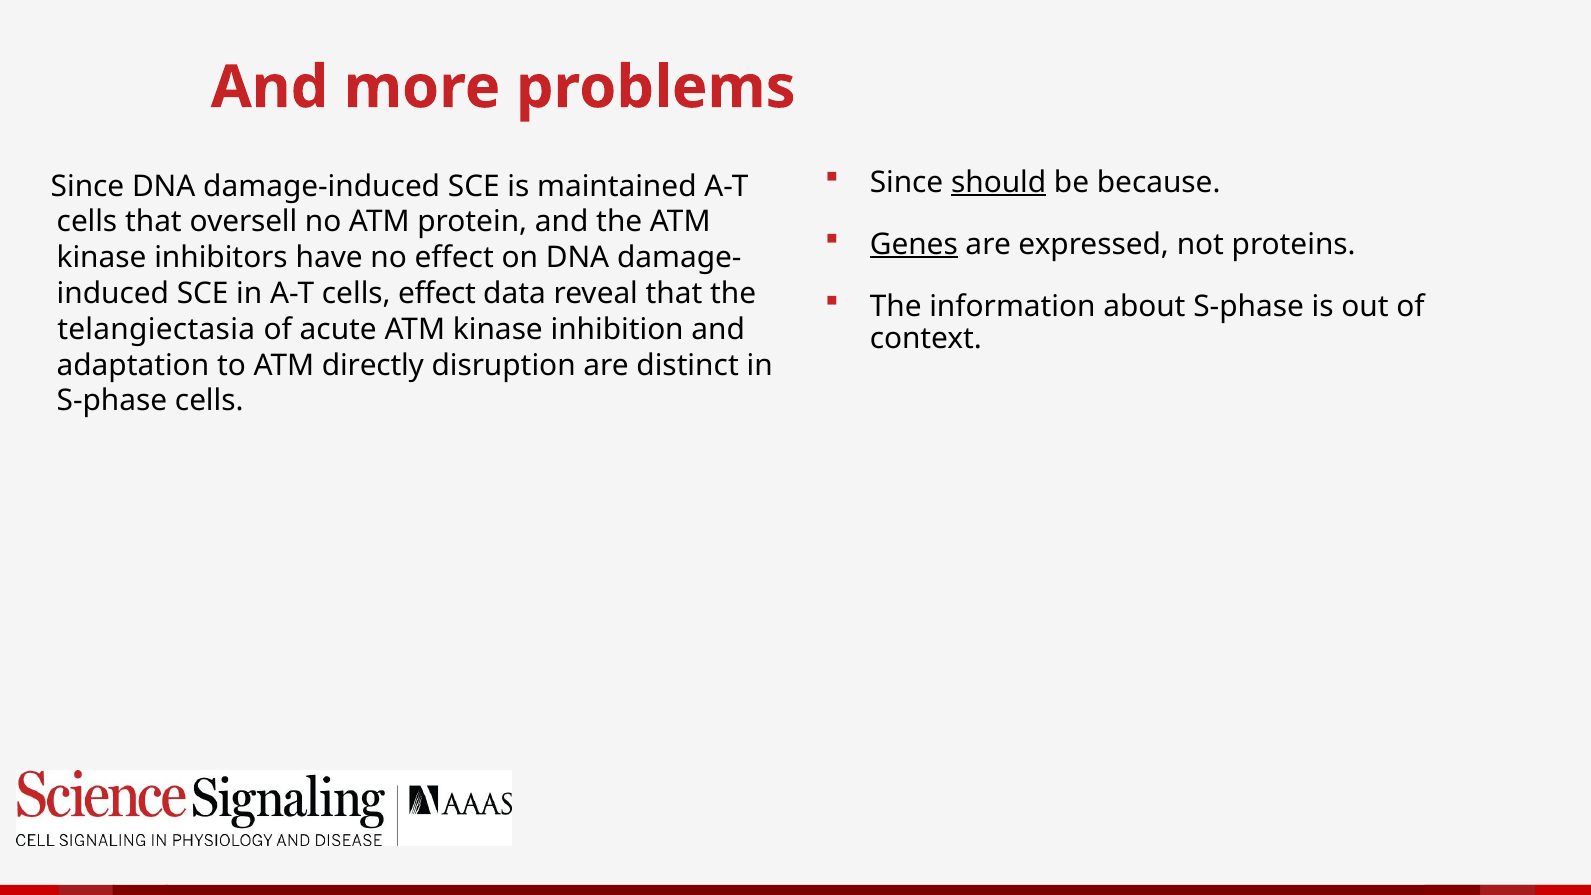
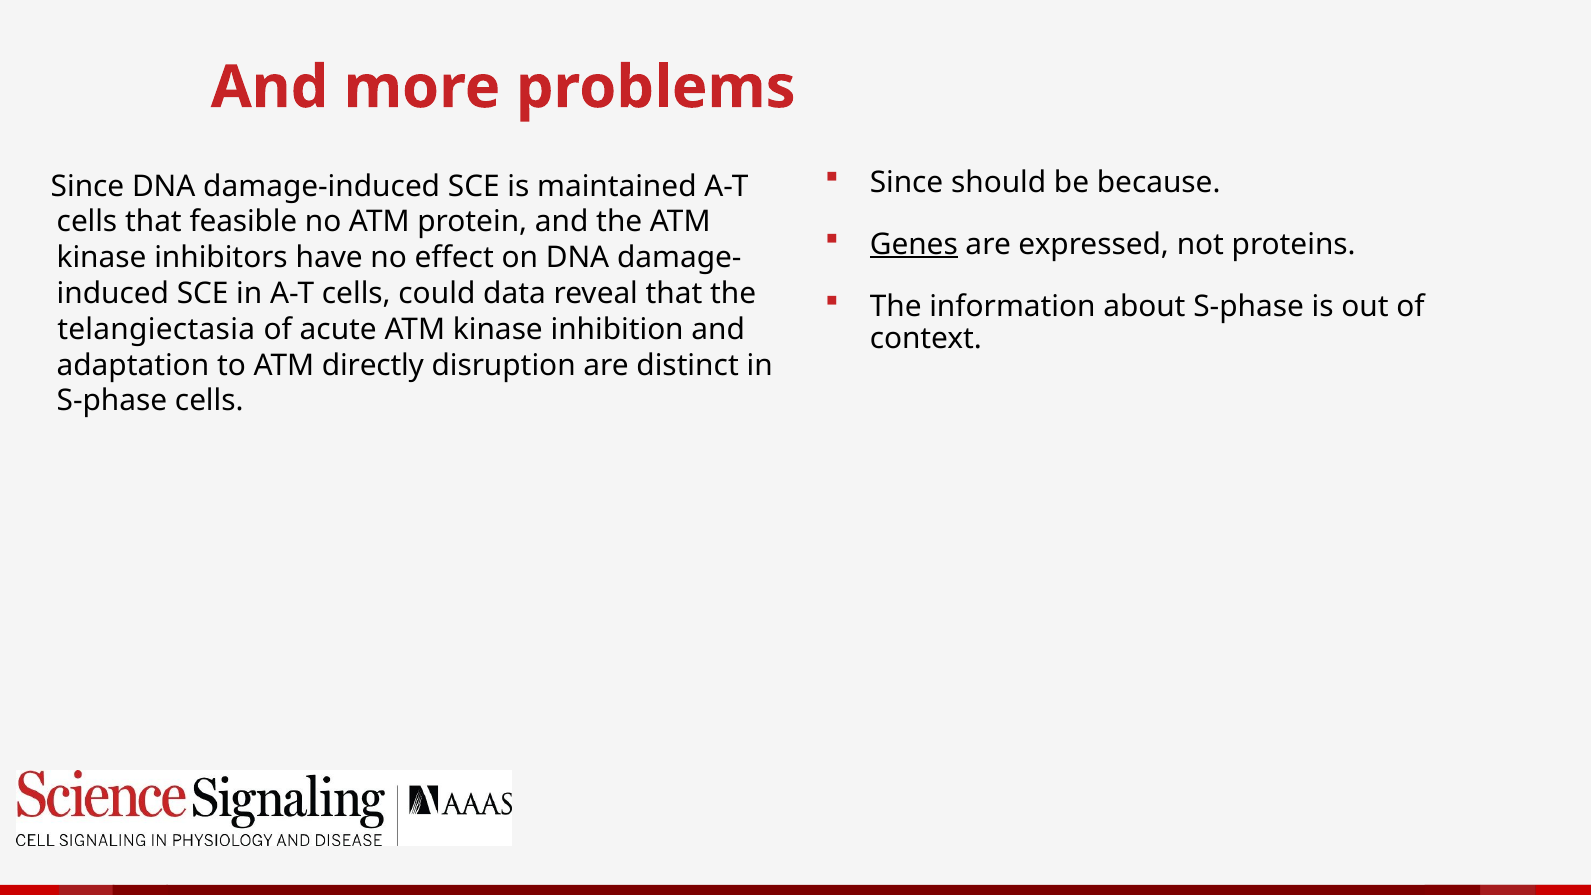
should underline: present -> none (999, 182)
oversell: oversell -> feasible (243, 222)
cells effect: effect -> could (437, 294)
